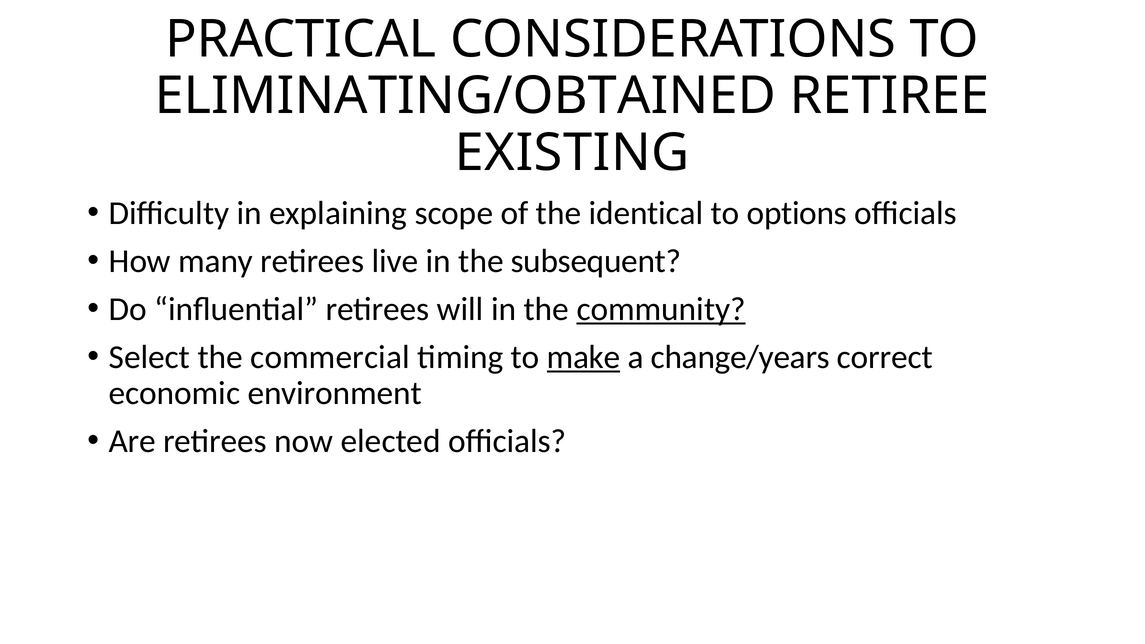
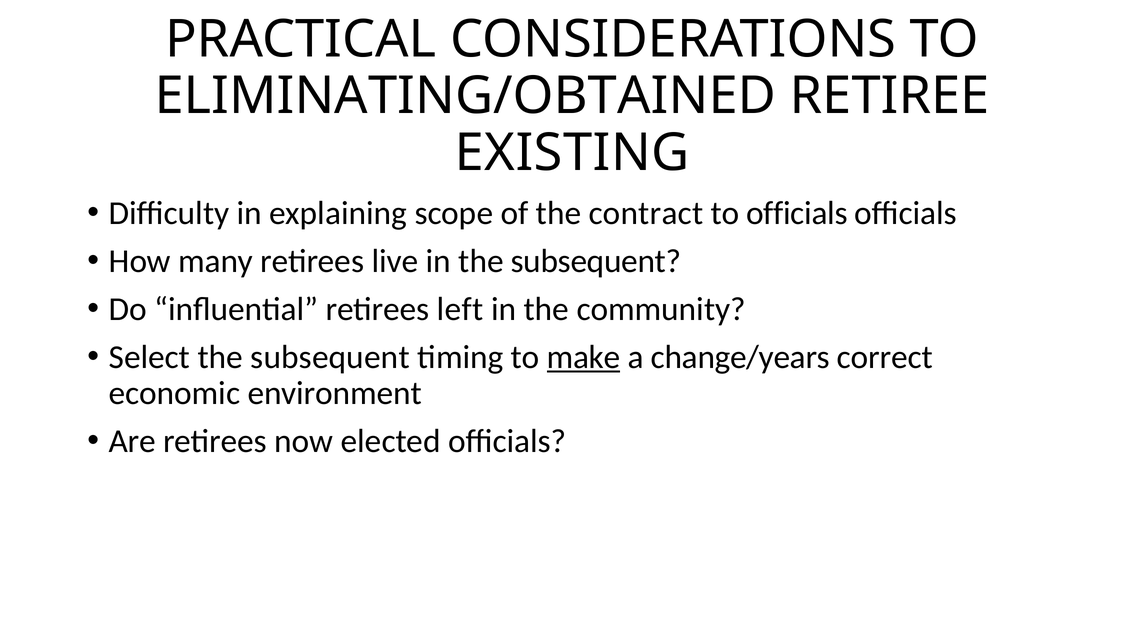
identical: identical -> contract (646, 213)
to options: options -> officials (797, 213)
will: will -> left (460, 309)
community underline: present -> none (661, 309)
Select the commercial: commercial -> subsequent (330, 357)
